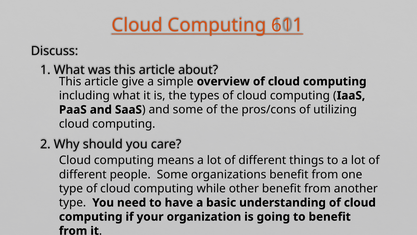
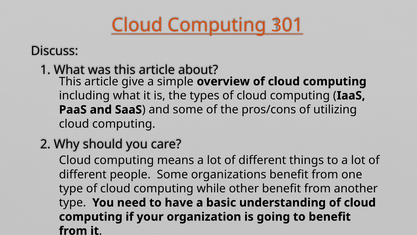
611: 611 -> 301 (287, 25)
